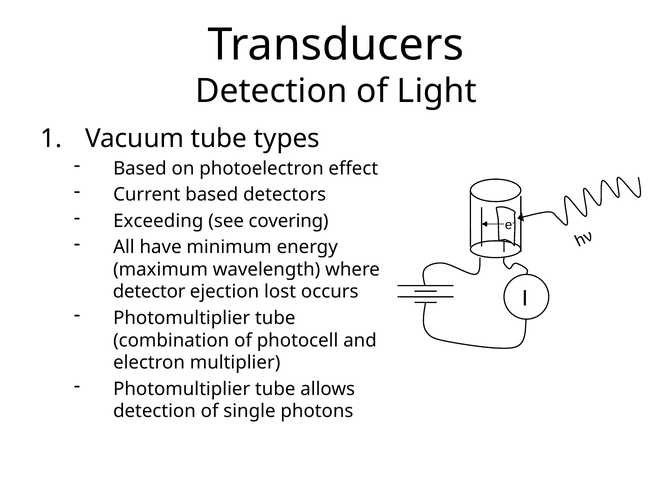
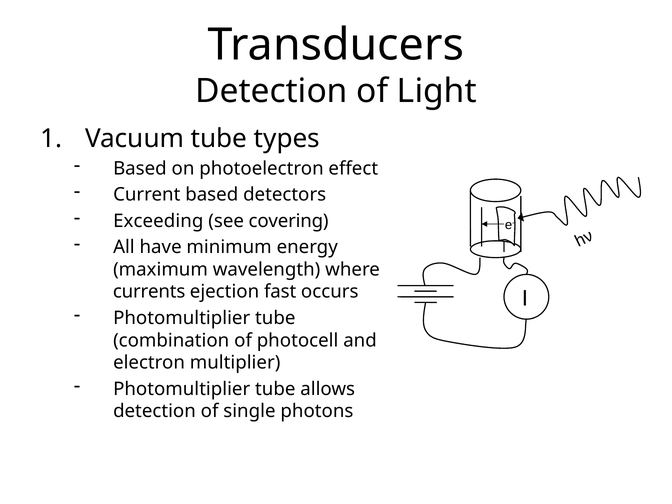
detector: detector -> currents (149, 292)
lost: lost -> fast (280, 292)
